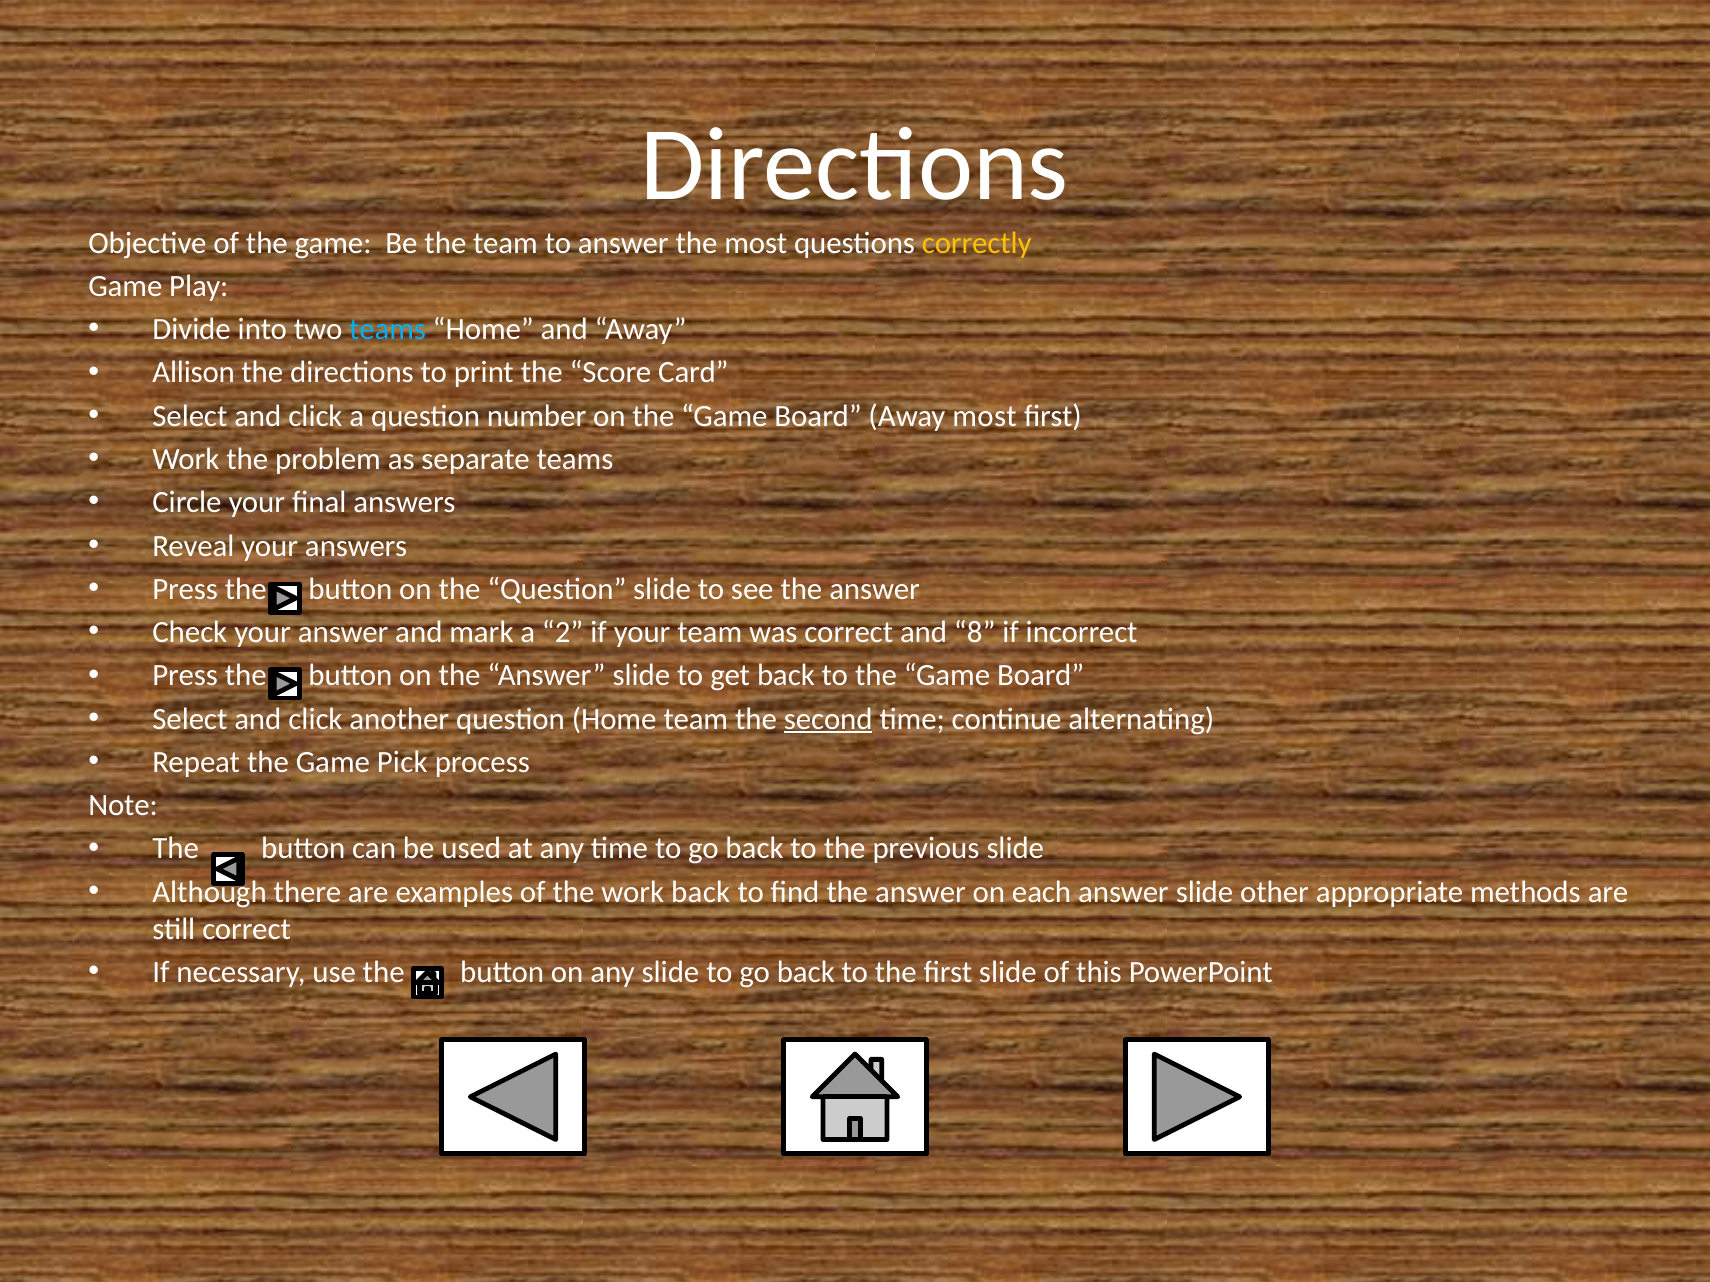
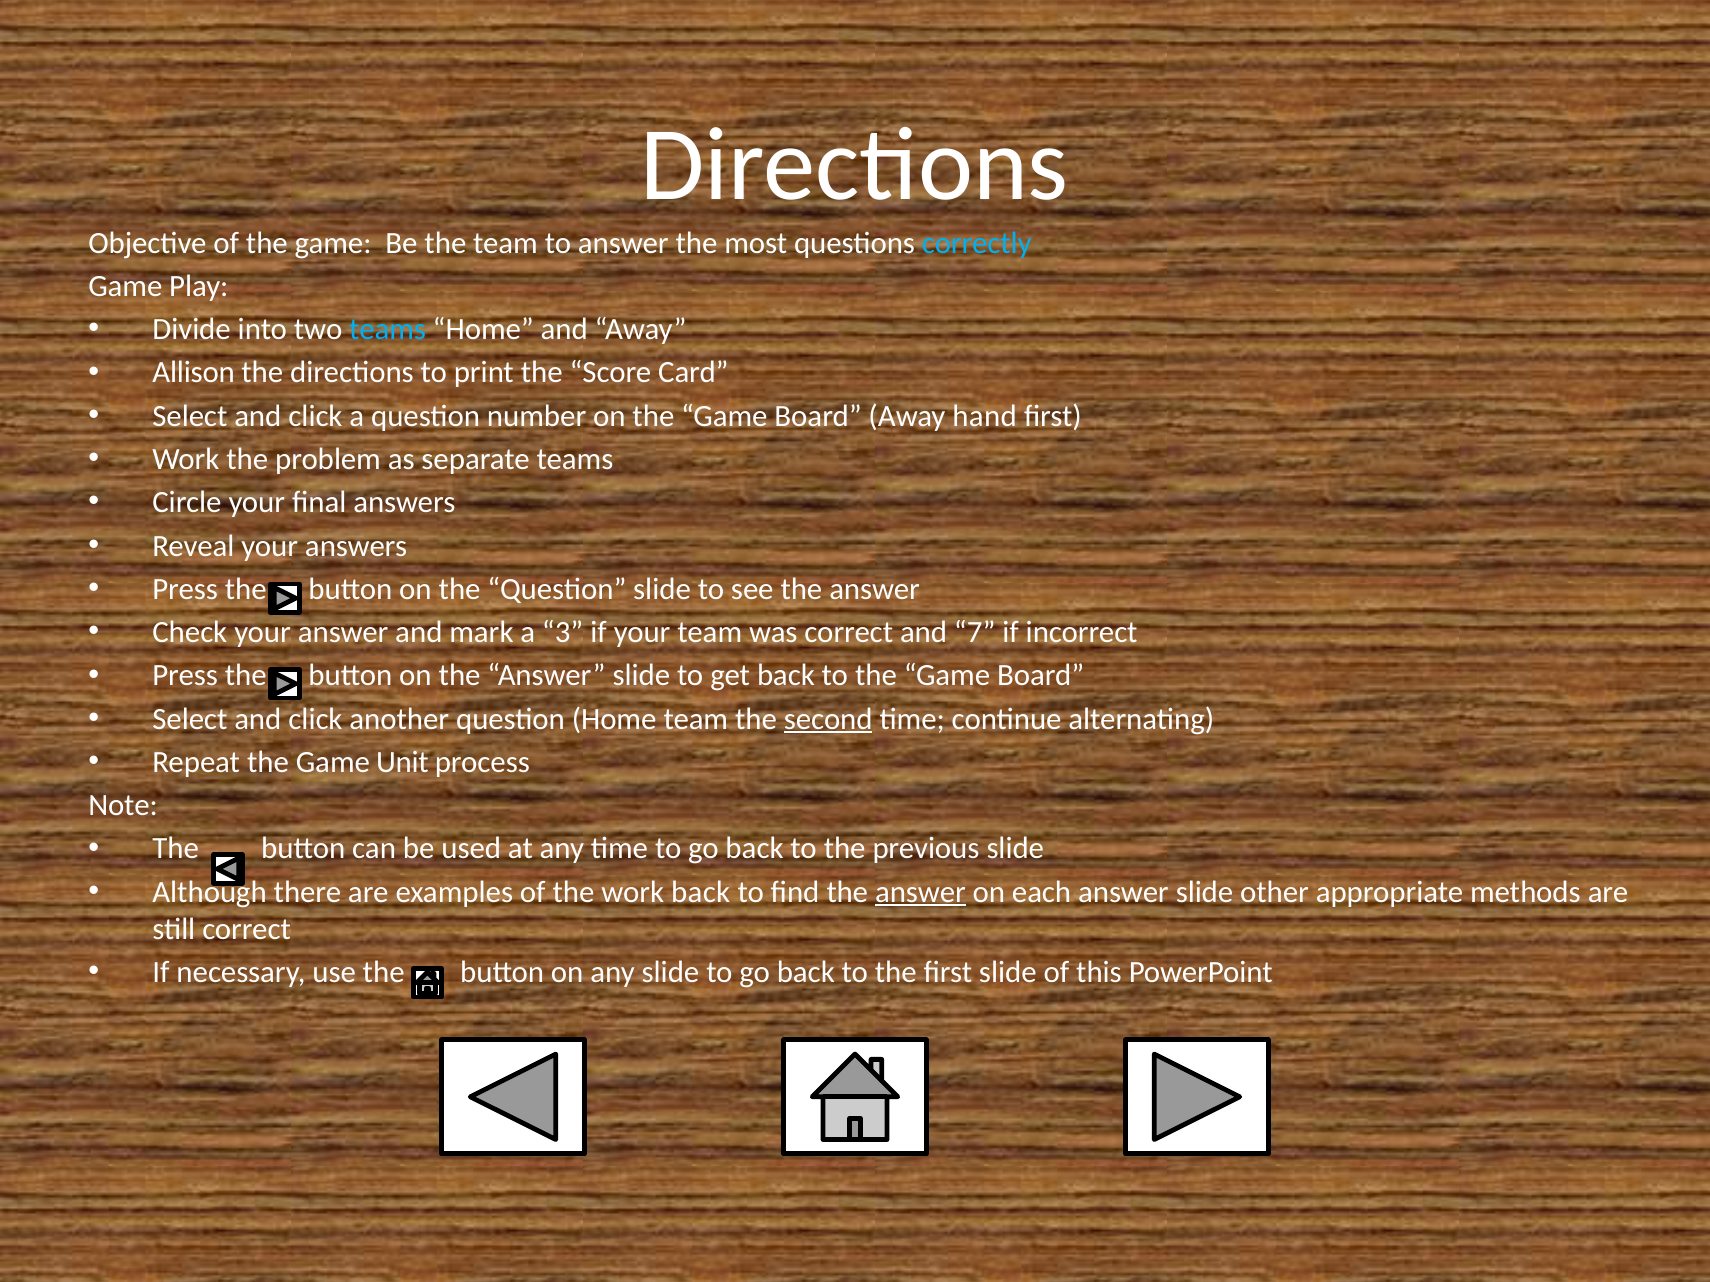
correctly colour: yellow -> light blue (977, 243)
Away most: most -> hand (985, 416)
2: 2 -> 3 (563, 633)
8: 8 -> 7 (975, 633)
Pick: Pick -> Unit (402, 762)
answer underline: none -> present (921, 892)
